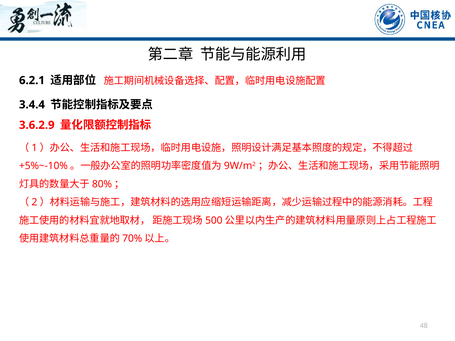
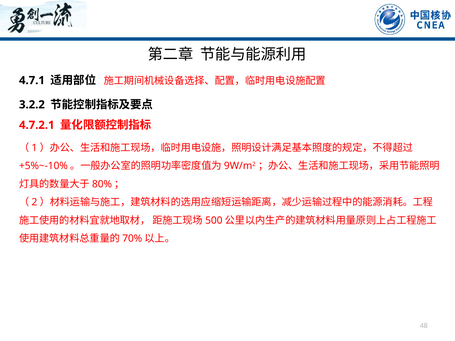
6.2.1: 6.2.1 -> 4.7.1 (32, 80)
3.4.4: 3.4.4 -> 3.2.2 (32, 105)
3.6.2.9: 3.6.2.9 -> 4.7.2.1 (37, 125)
